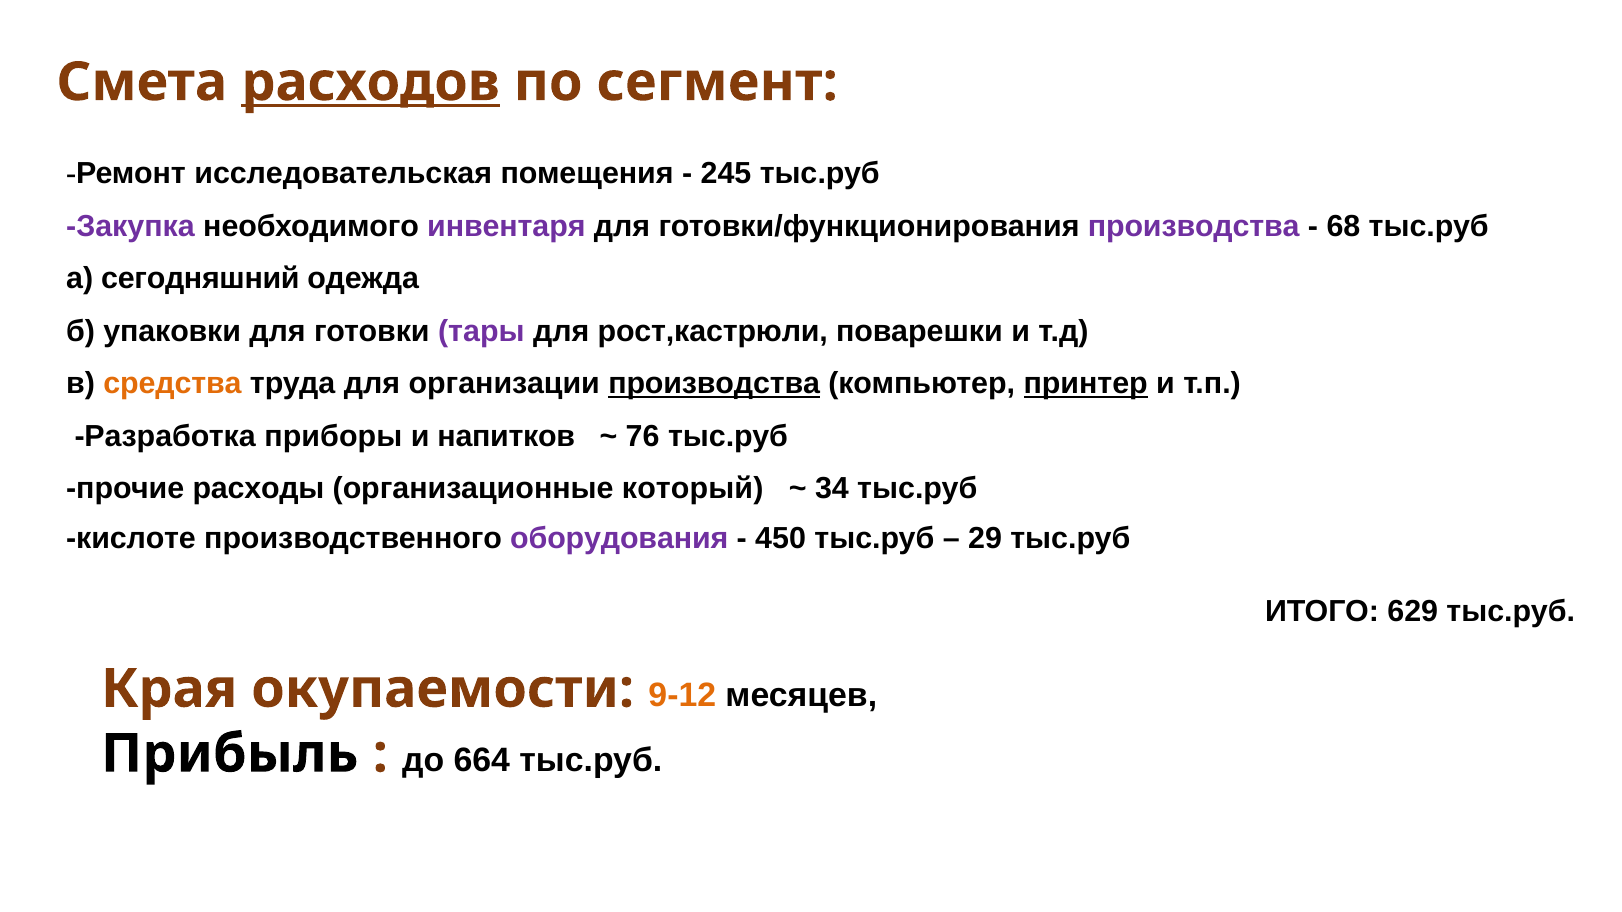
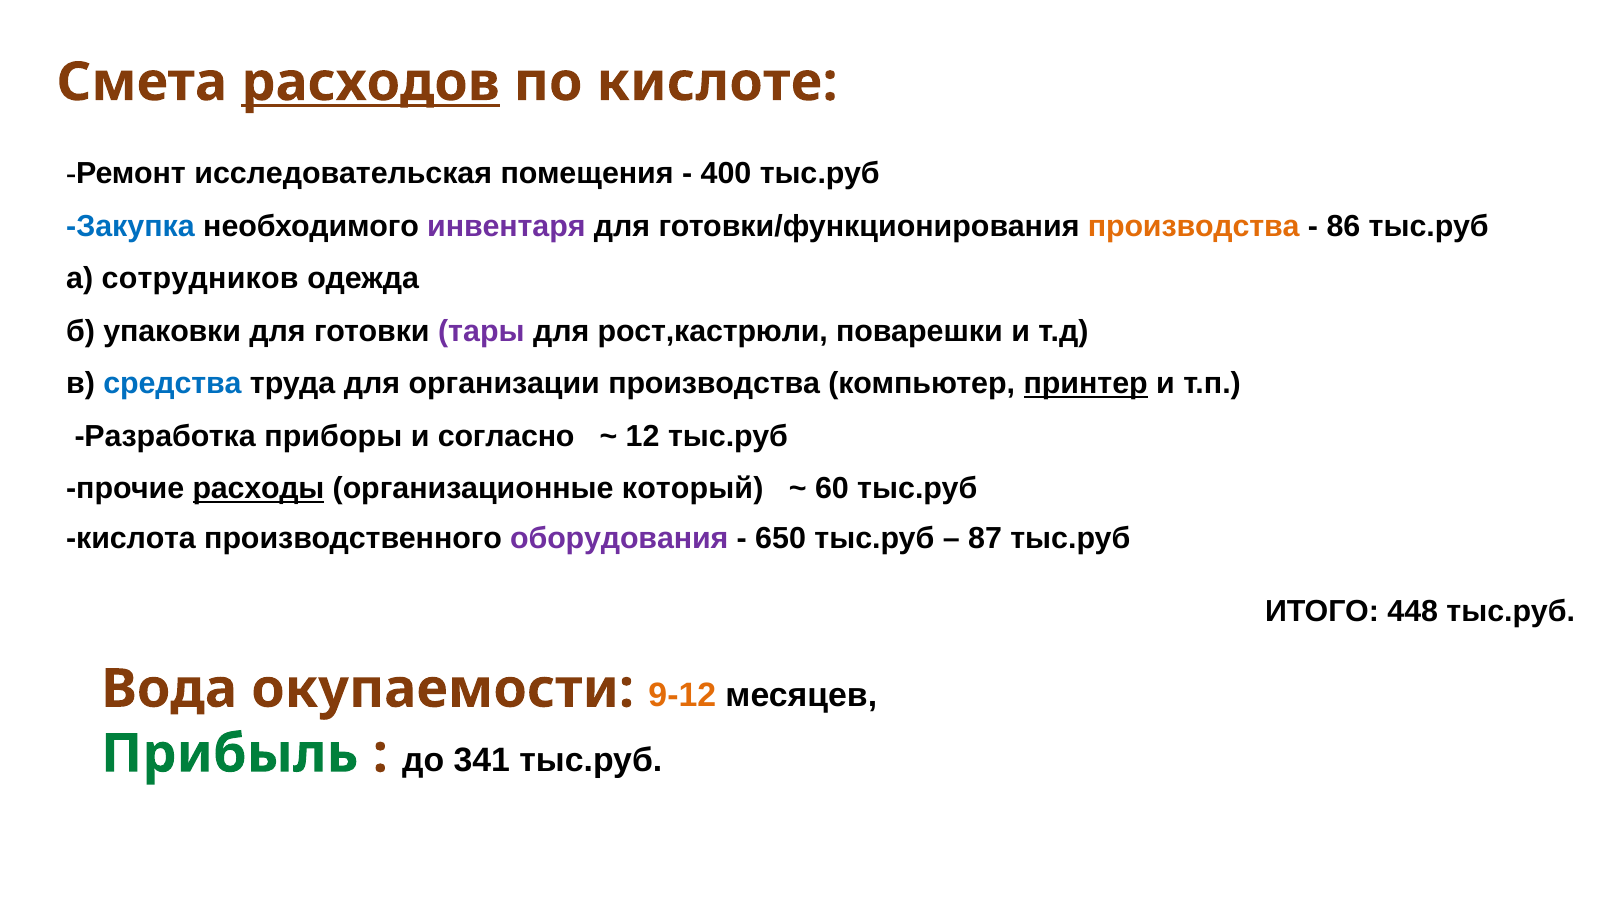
сегмент: сегмент -> кислоте (717, 82)
245: 245 -> 400 (726, 174)
Закупка colour: purple -> blue (130, 226)
производства colour: purple -> orange (1194, 226)
68: 68 -> 86 (1343, 226)
сегодняшний: сегодняшний -> сотрудников (200, 279)
средства colour: orange -> blue (172, 384)
производства underline: present -> none (714, 384)
напитков: напитков -> согласно (506, 437)
76: 76 -> 12 (643, 437)
расходы underline: none -> present (259, 489)
34: 34 -> 60 (832, 489)
кислоте: кислоте -> кислота (131, 539)
450: 450 -> 650 (781, 539)
29: 29 -> 87 (985, 539)
629: 629 -> 448 (1413, 612)
Края: Края -> Вода (169, 689)
Прибыль colour: black -> green (230, 754)
664: 664 -> 341 (482, 761)
